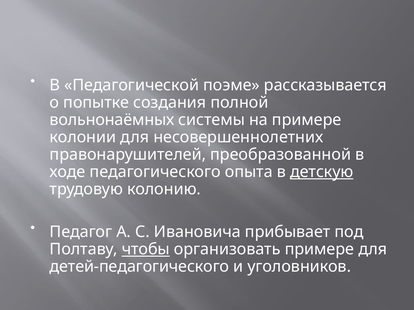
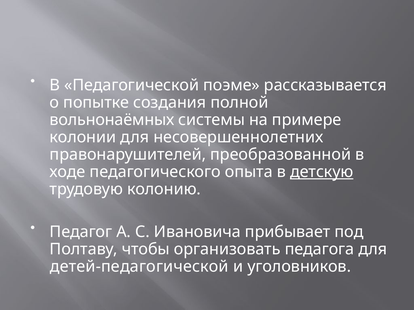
чтобы underline: present -> none (146, 250)
организовать примере: примере -> педагога (319, 250)
детей-педагогического: детей-педагогического -> детей-педагогической (139, 267)
